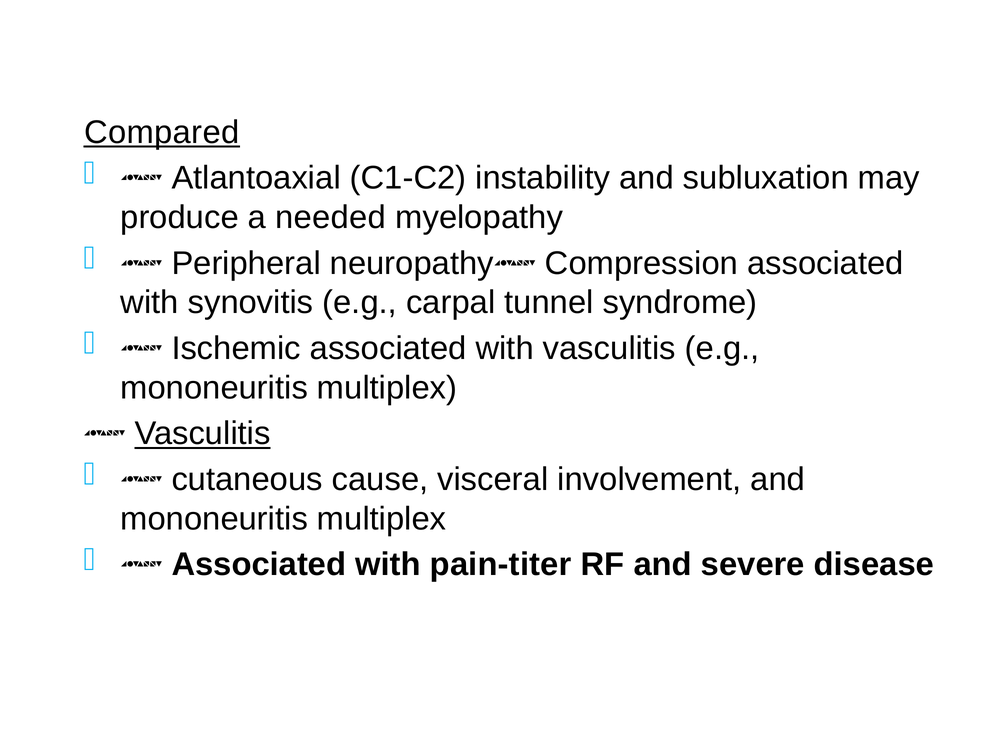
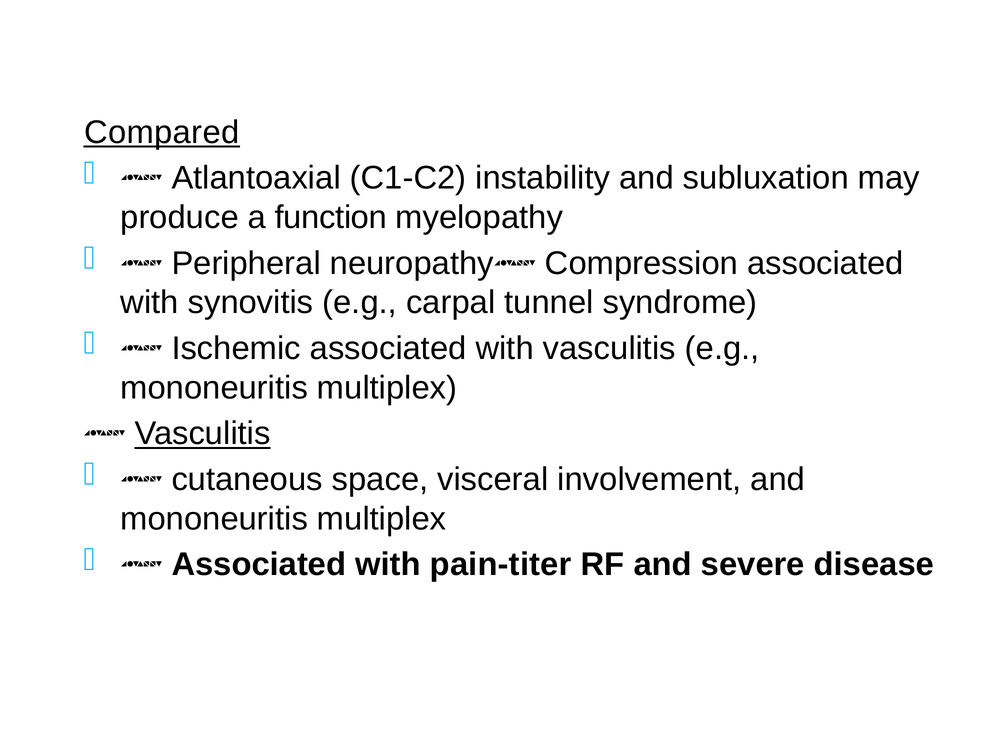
needed: needed -> function (331, 217)
cause: cause -> space (380, 480)
